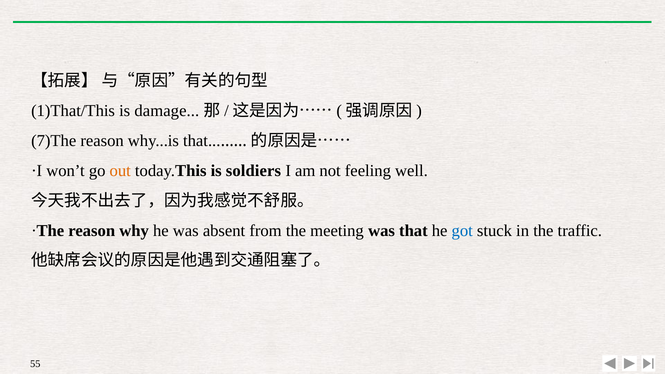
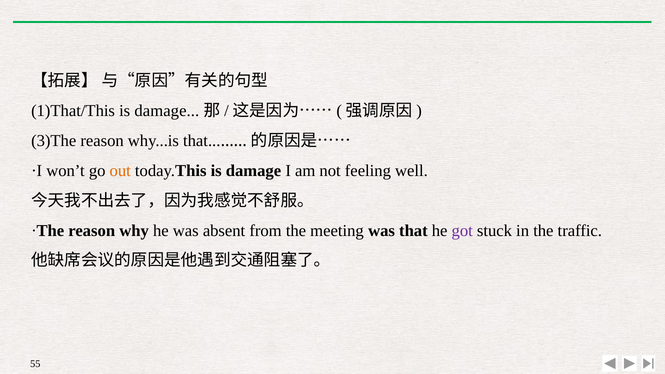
7)The: 7)The -> 3)The (54, 141)
today.This is soldiers: soldiers -> damage (253, 171)
got colour: blue -> purple (462, 231)
